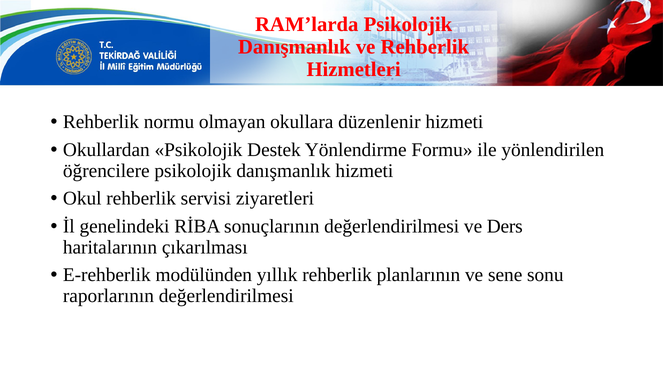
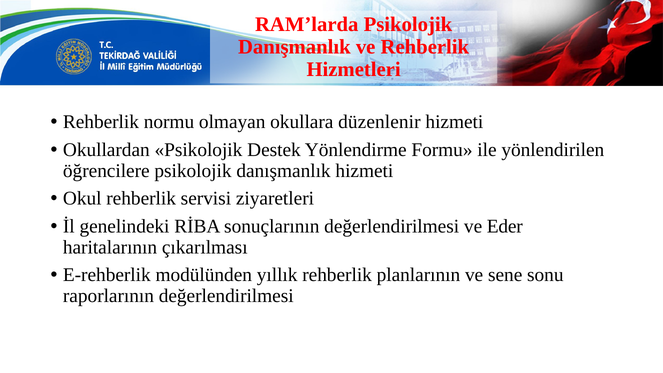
Ders: Ders -> Eder (505, 226)
